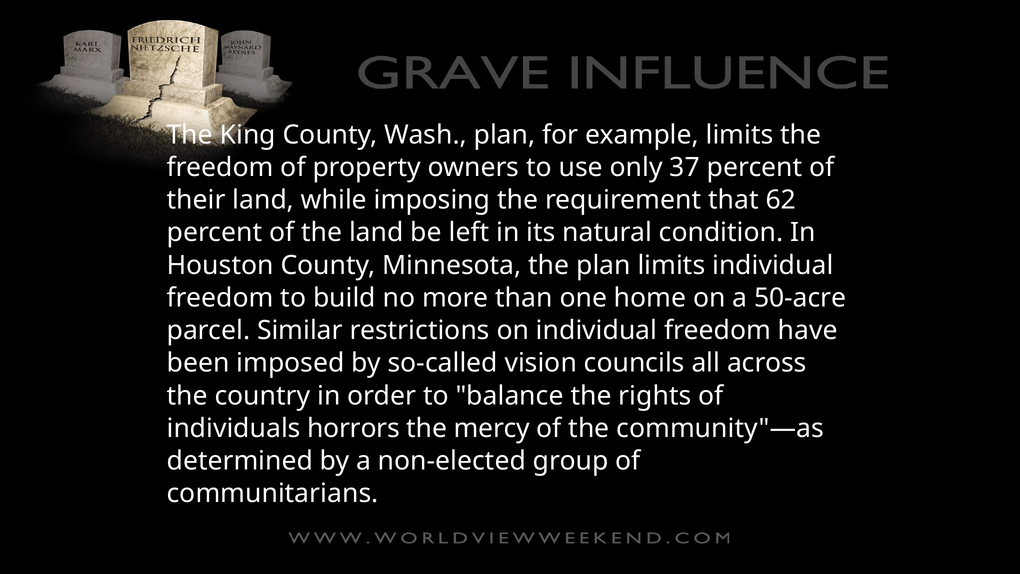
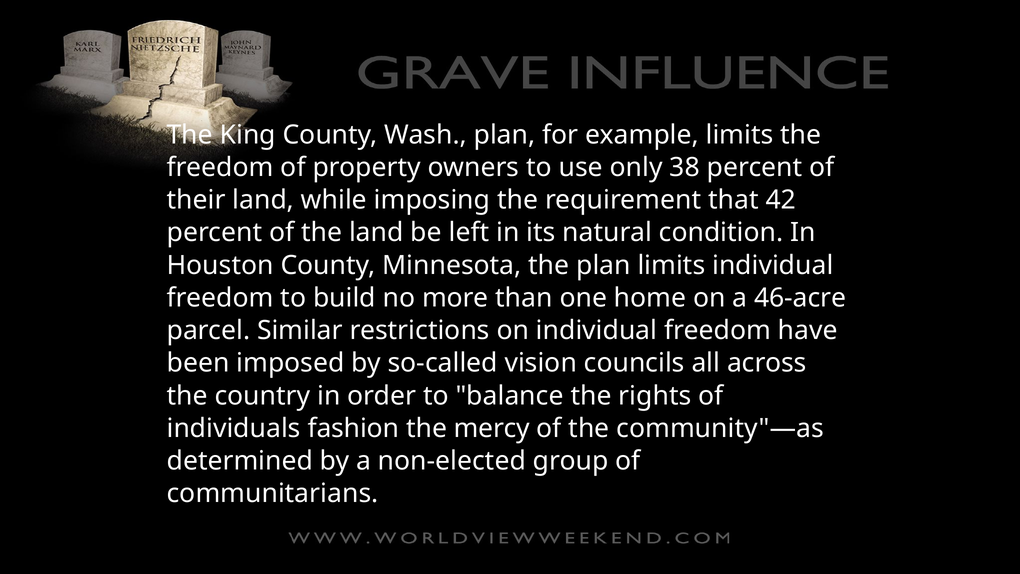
37: 37 -> 38 (685, 167)
62: 62 -> 42 (781, 200)
50-acre: 50-acre -> 46-acre (800, 298)
horrors: horrors -> fashion (353, 428)
